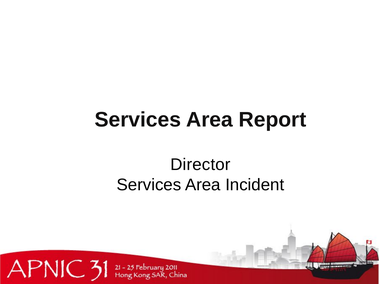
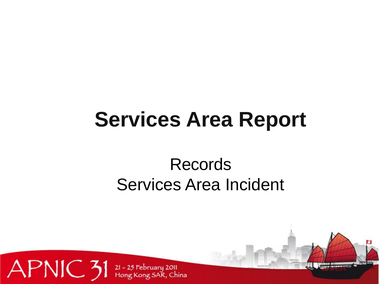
Director: Director -> Records (201, 165)
